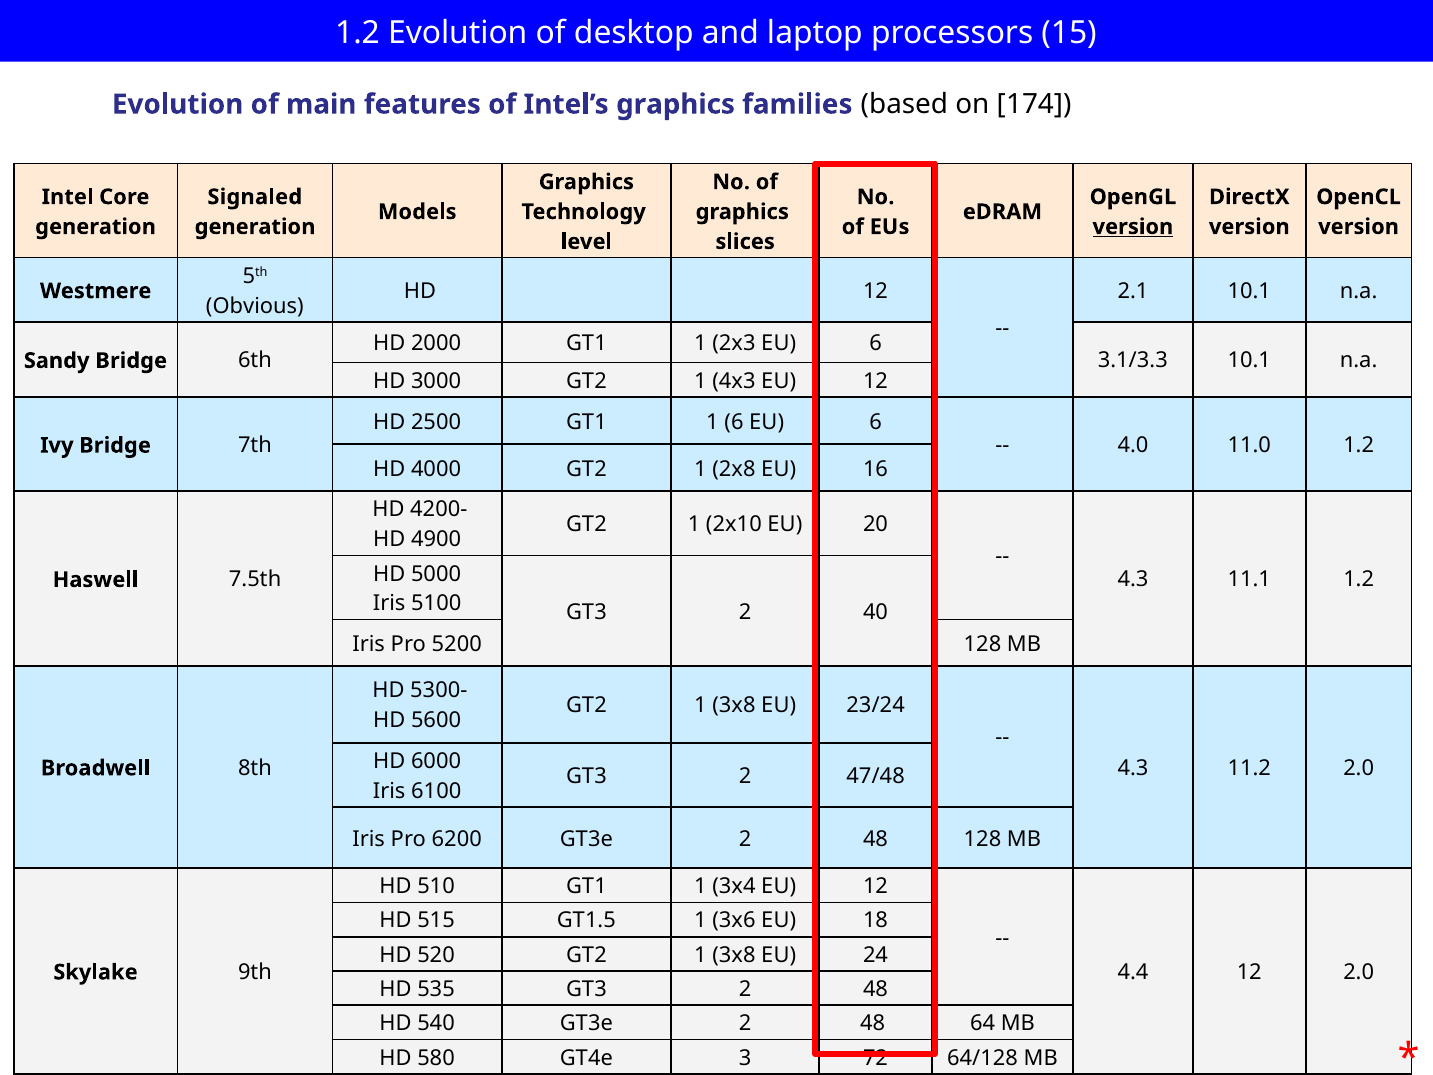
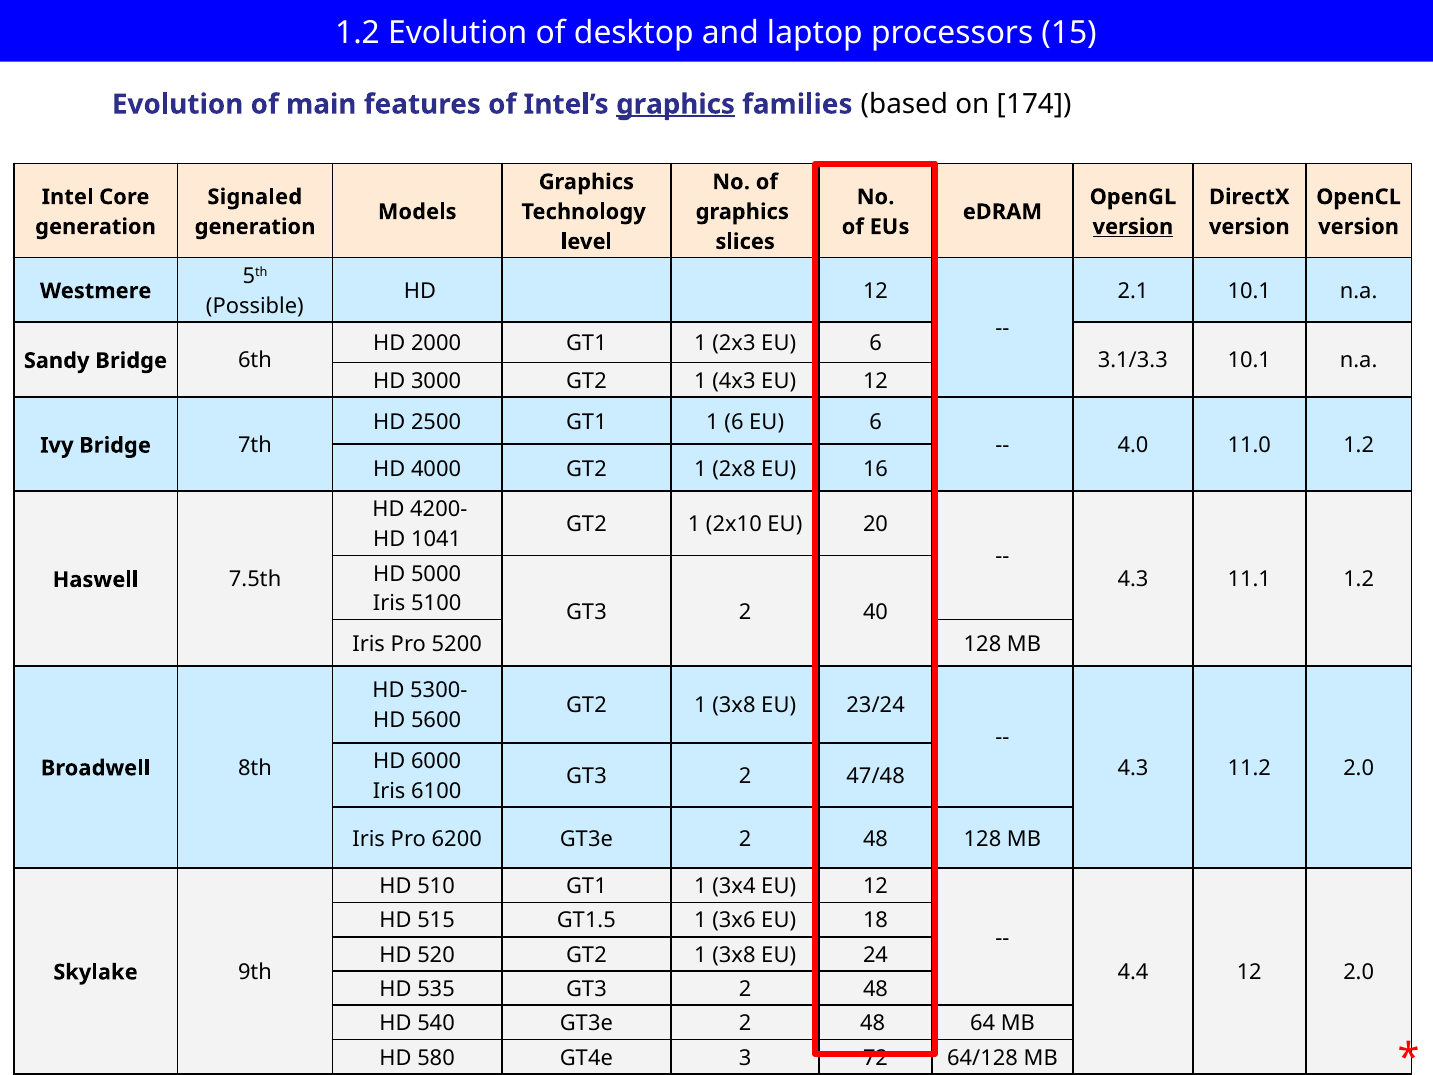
graphics underline: none -> present (676, 104)
Obvious: Obvious -> Possible (255, 306)
4900: 4900 -> 1041 (436, 539)
